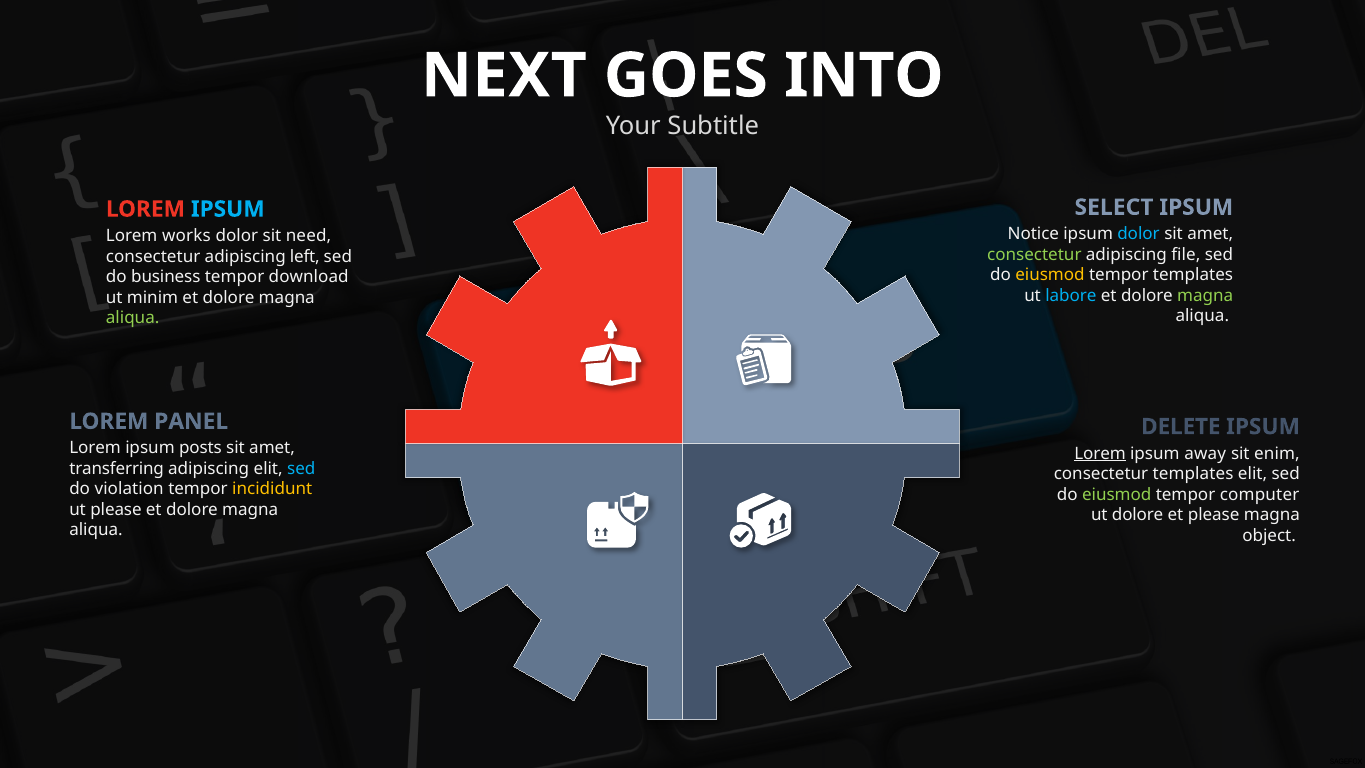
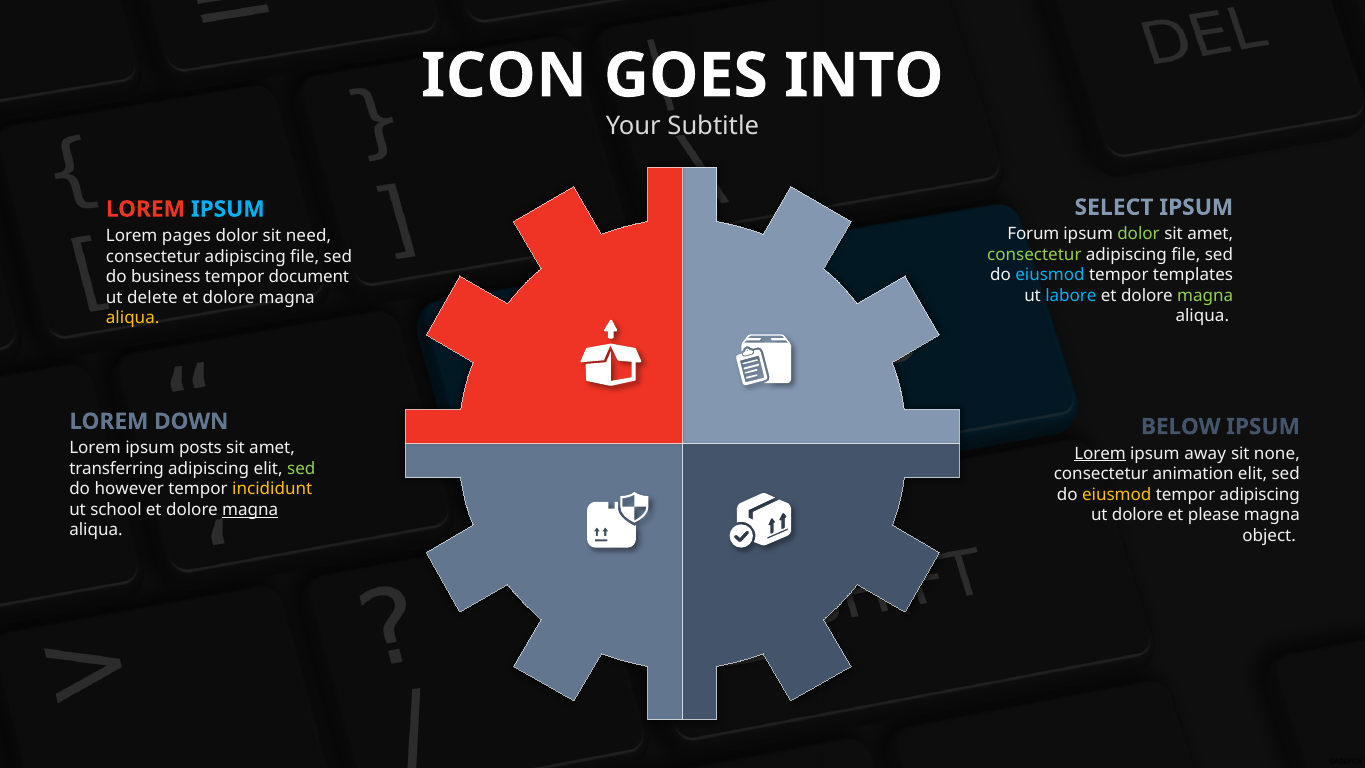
NEXT: NEXT -> ICON (504, 76)
Notice: Notice -> Forum (1033, 234)
dolor colour: light blue -> light green (1139, 234)
works: works -> pages (186, 236)
left: left -> file (305, 256)
eiusmod colour: yellow -> light blue (1050, 275)
download: download -> document (309, 277)
minim: minim -> delete (152, 297)
aliqua colour: light green -> yellow (133, 318)
PANEL: PANEL -> DOWN (191, 421)
DELETE: DELETE -> BELOW (1181, 427)
enim: enim -> none (1277, 454)
sed colour: light blue -> light green (301, 469)
consectetur templates: templates -> animation (1193, 474)
violation: violation -> however (129, 489)
eiusmod colour: light green -> yellow (1117, 494)
tempor computer: computer -> adipiscing (1260, 494)
ut please: please -> school (116, 510)
magna underline: none -> present (250, 510)
